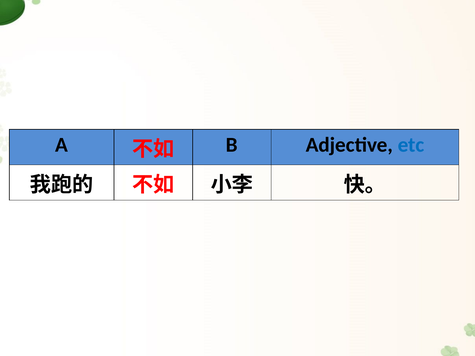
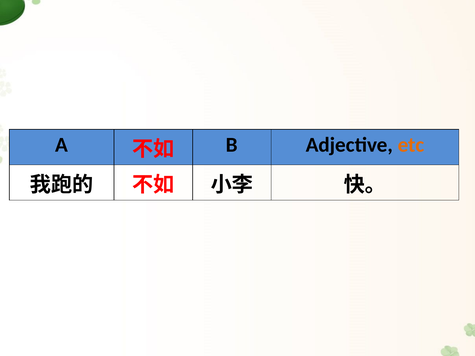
etc colour: blue -> orange (411, 145)
